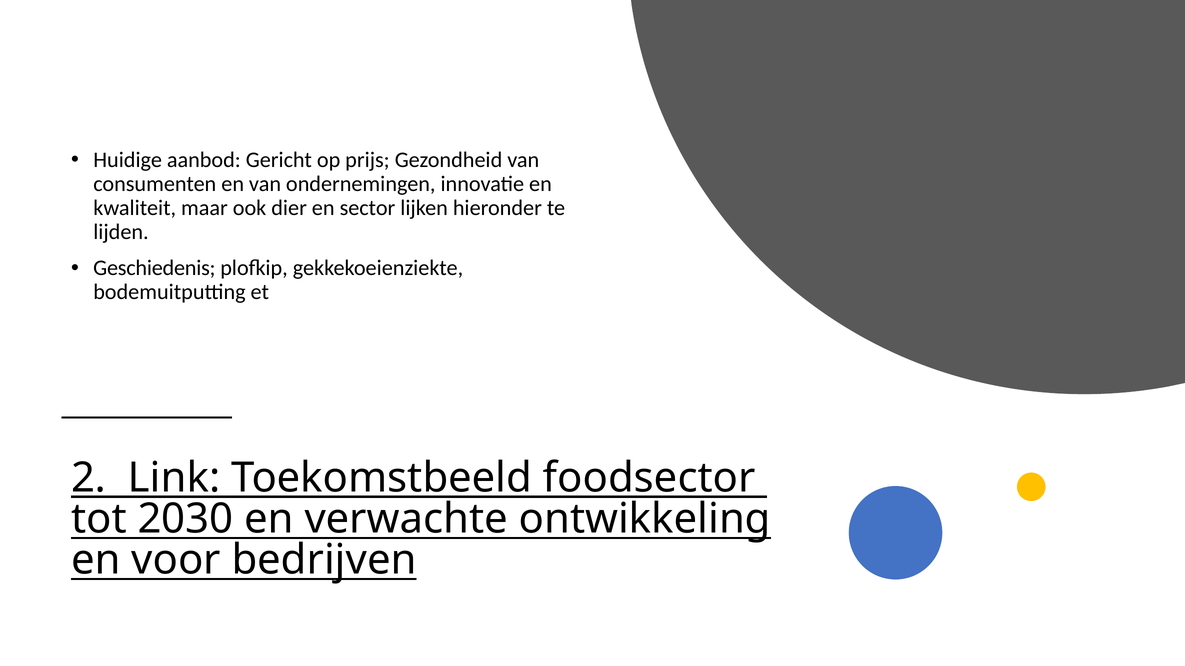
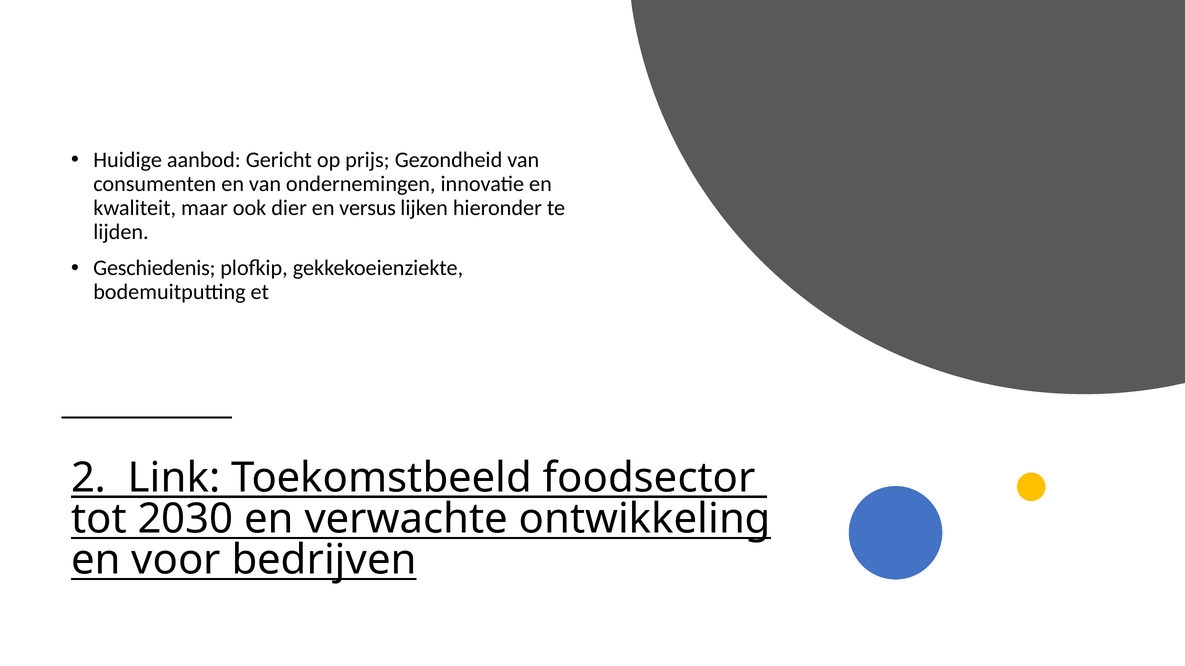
sector: sector -> versus (368, 208)
